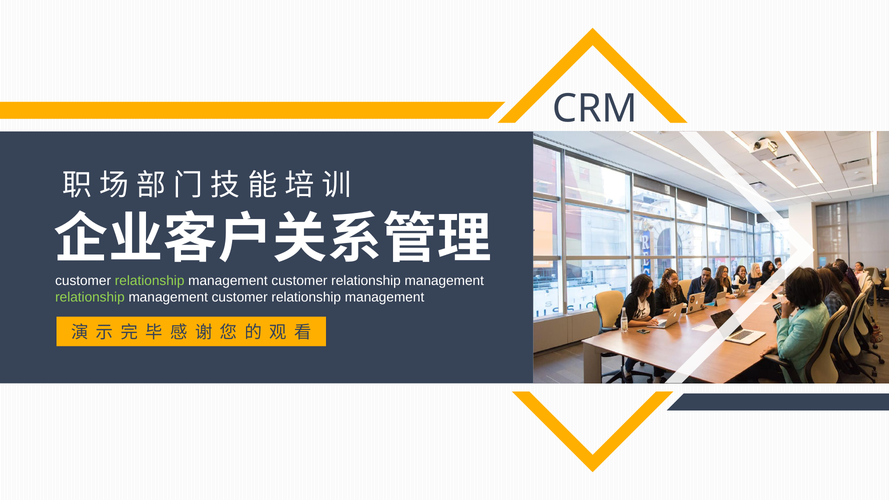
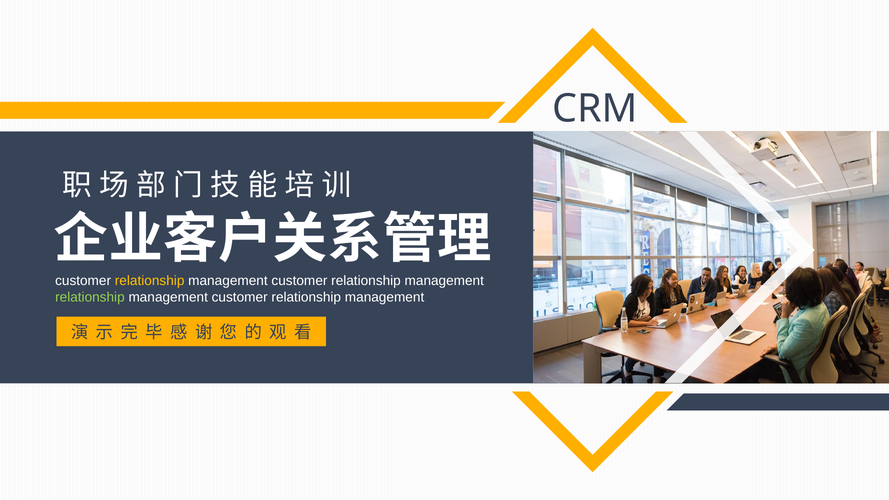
relationship colour: light green -> yellow (150, 281)
